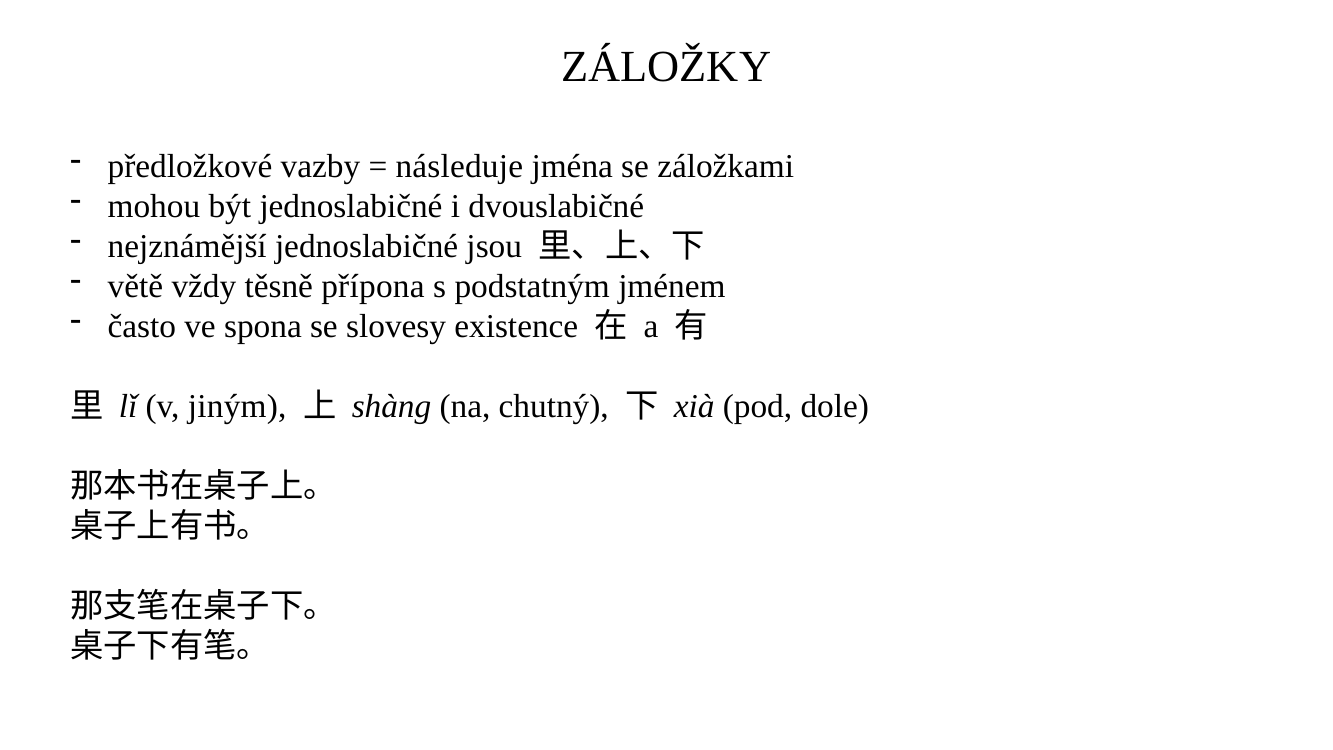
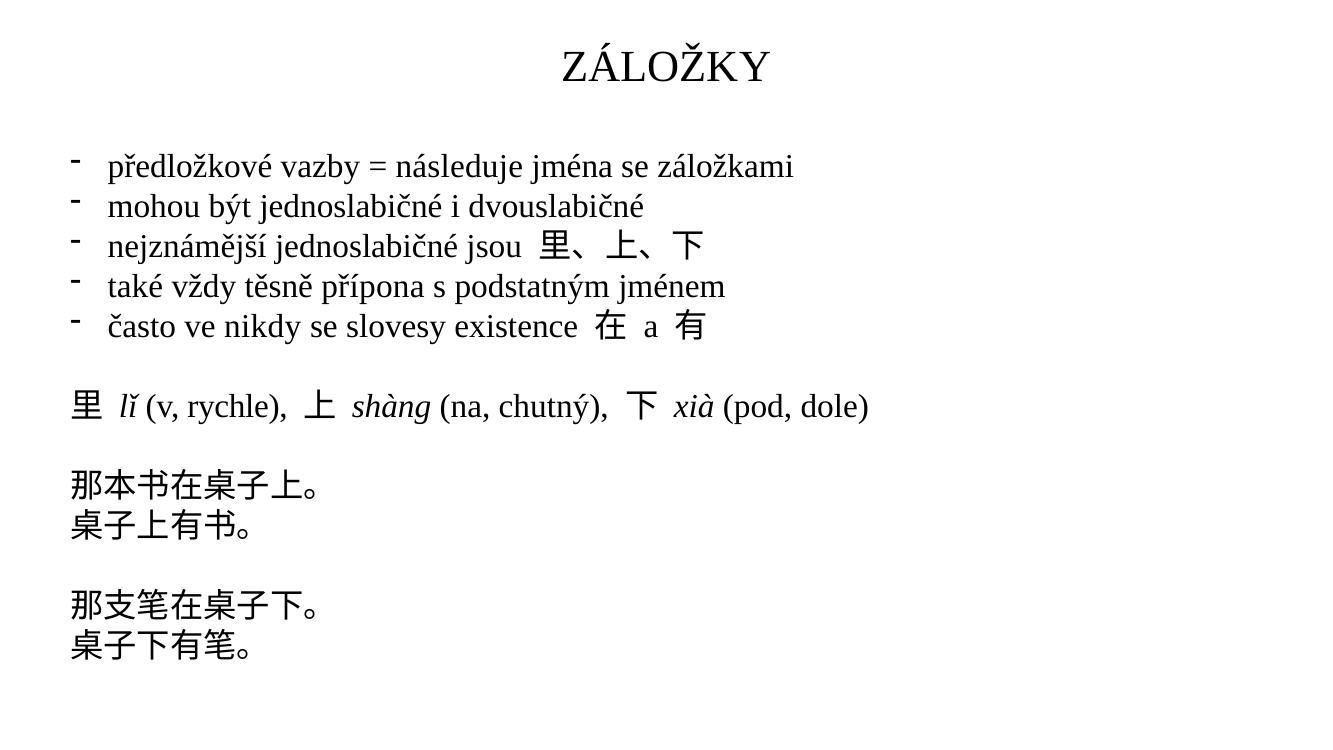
větě: větě -> také (135, 286)
spona: spona -> nikdy (263, 326)
jiným: jiným -> rychle (238, 406)
